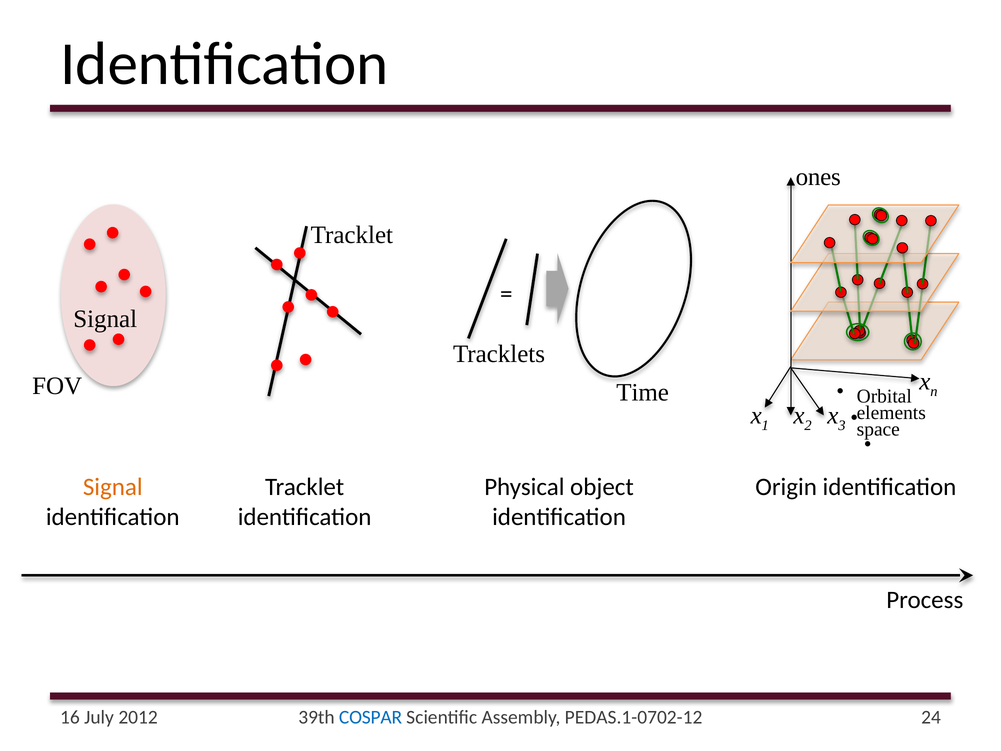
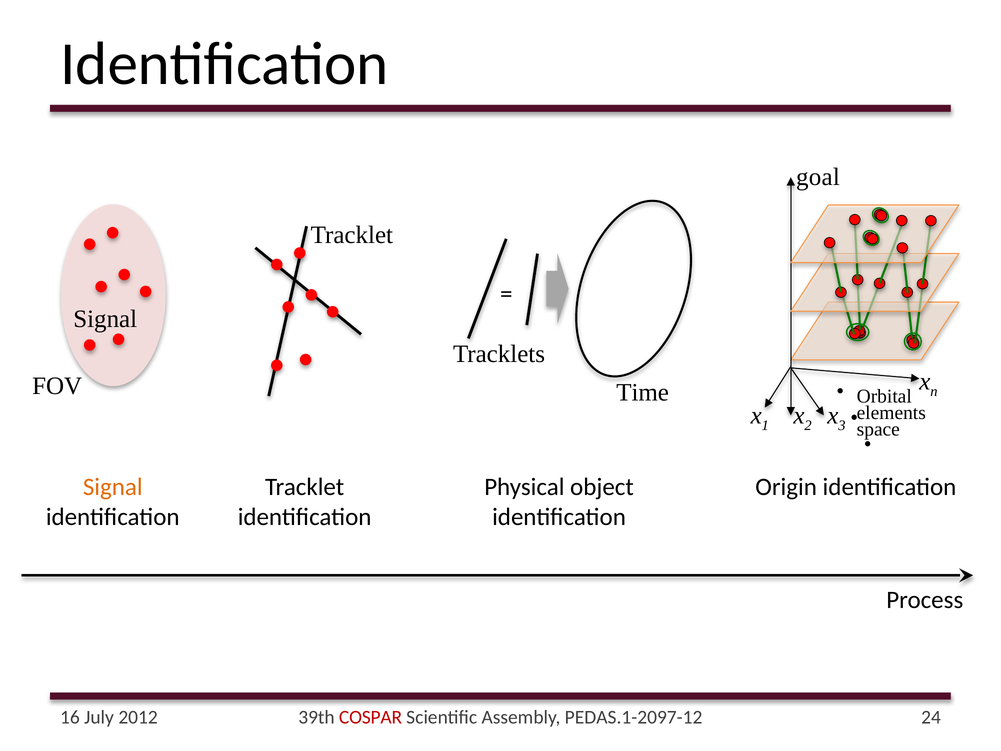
ones: ones -> goal (818, 177)
COSPAR colour: blue -> red (371, 717)
PEDAS.1-0702-12: PEDAS.1-0702-12 -> PEDAS.1-2097-12 (634, 717)
